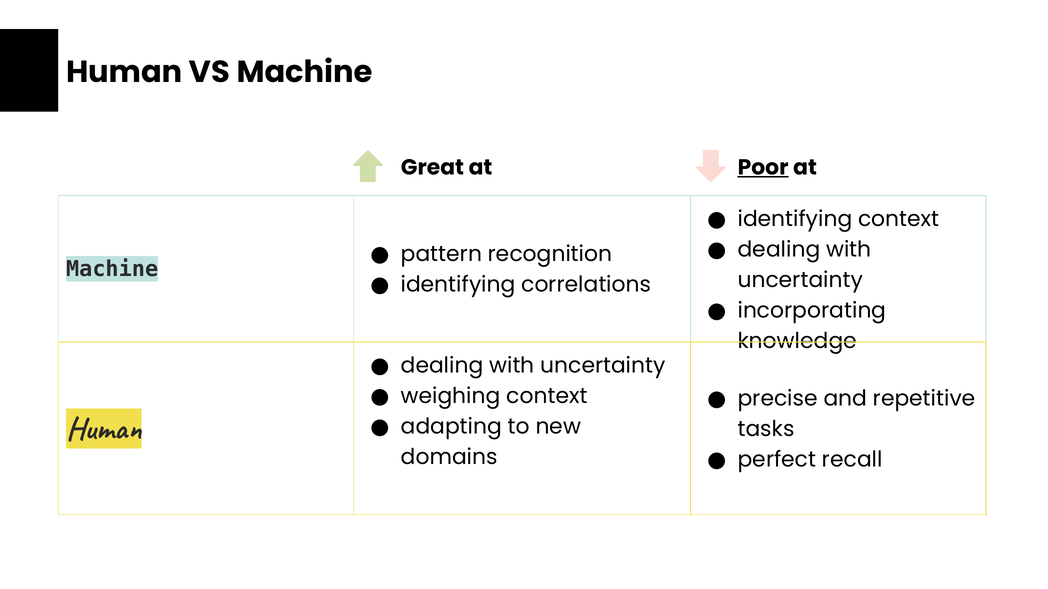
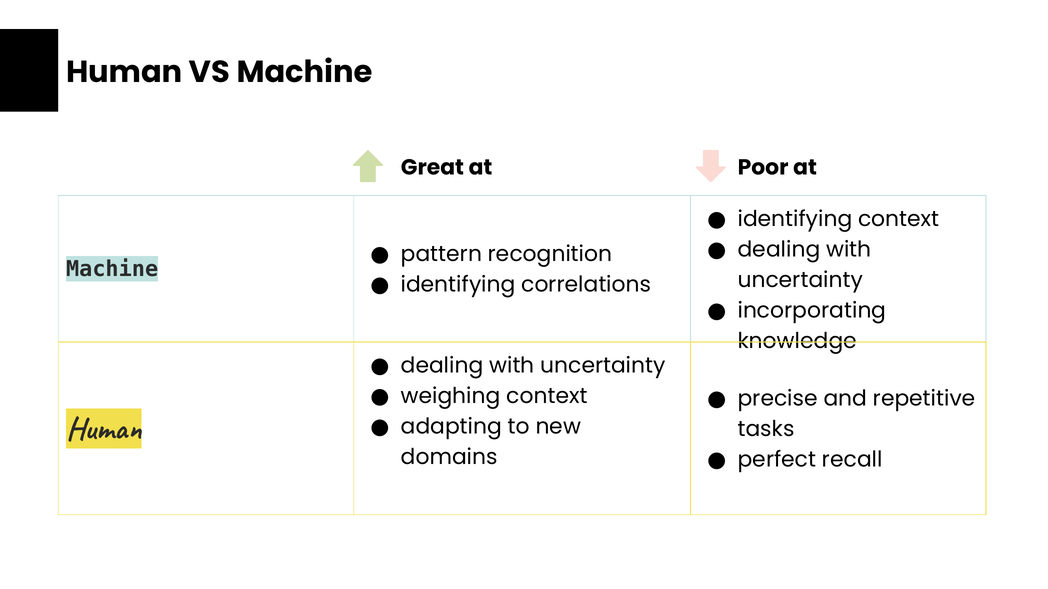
Poor underline: present -> none (763, 168)
